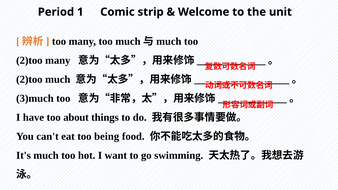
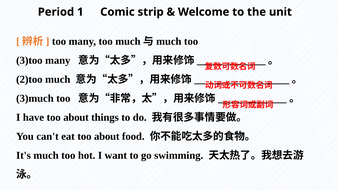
2)too: 2)too -> 3)too (29, 61)
eat too being: being -> about (107, 137)
